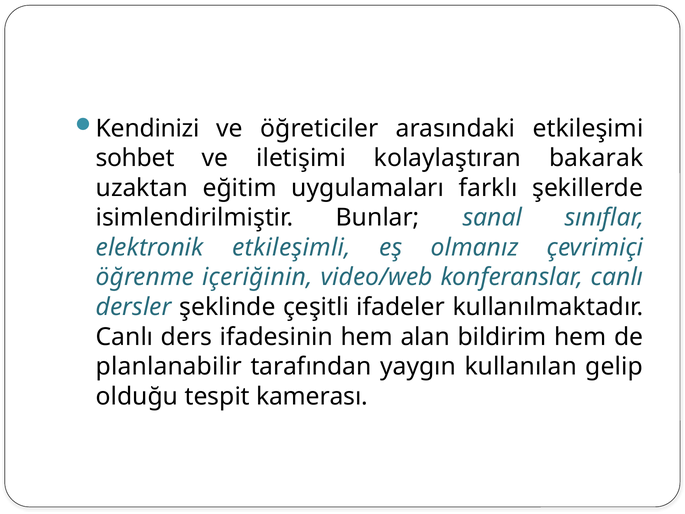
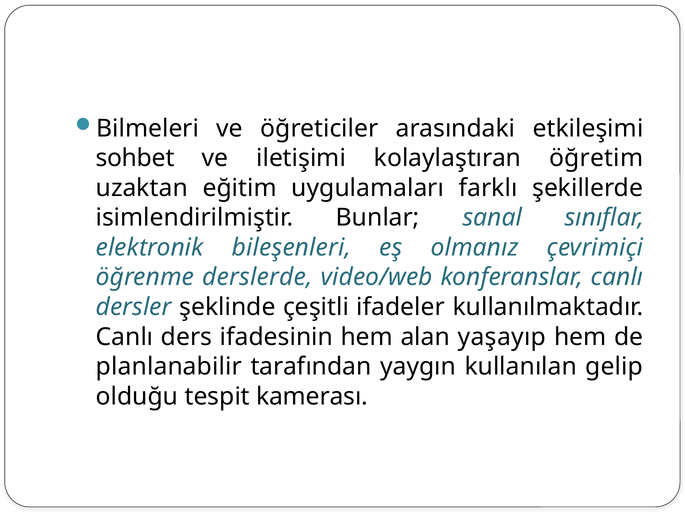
Kendinizi: Kendinizi -> Bilmeleri (148, 128)
bakarak: bakarak -> öğretim (596, 158)
etkileşimli: etkileşimli -> bileşenleri (291, 247)
içeriğinin: içeriğinin -> derslerde (257, 277)
bildirim: bildirim -> yaşayıp (502, 337)
